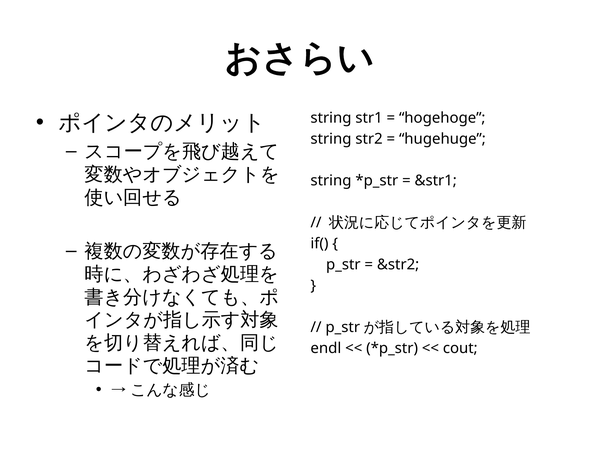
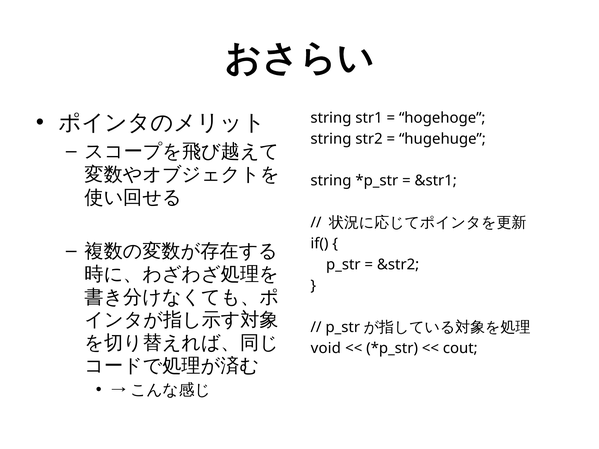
endl: endl -> void (326, 348)
